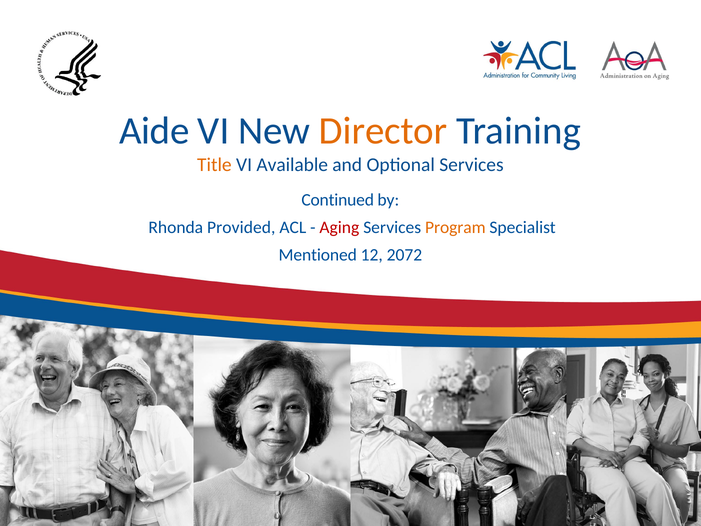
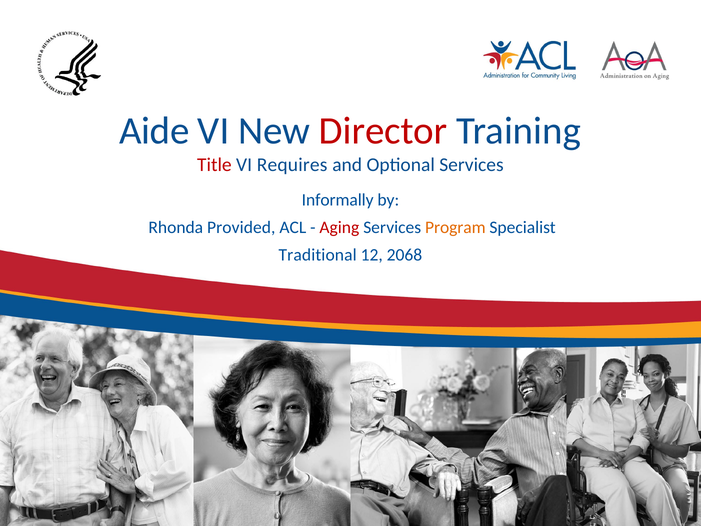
Director colour: orange -> red (383, 131)
Title colour: orange -> red (214, 165)
Available: Available -> Requires (292, 165)
Continued: Continued -> Informally (338, 200)
Mentioned: Mentioned -> Traditional (318, 255)
2072: 2072 -> 2068 (404, 255)
